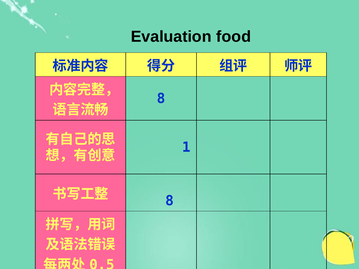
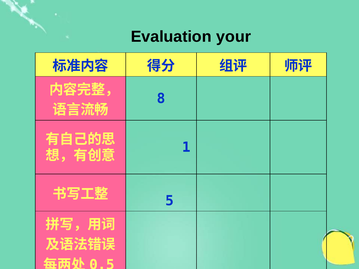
food: food -> your (234, 37)
8: 8 -> 5 (170, 201)
